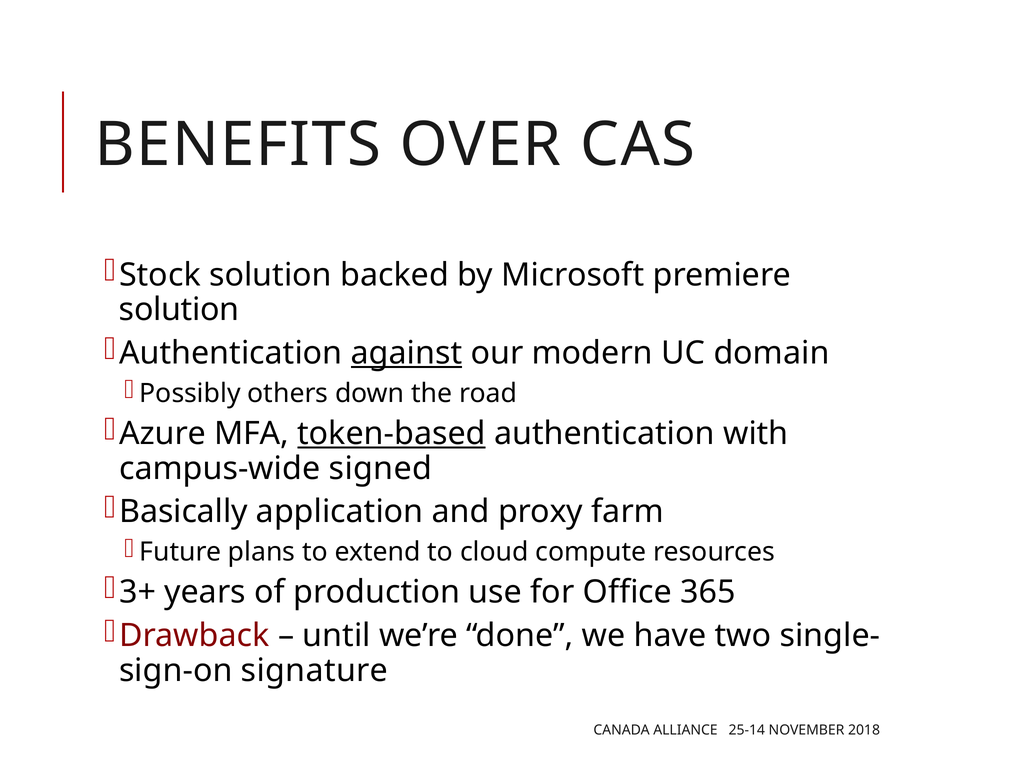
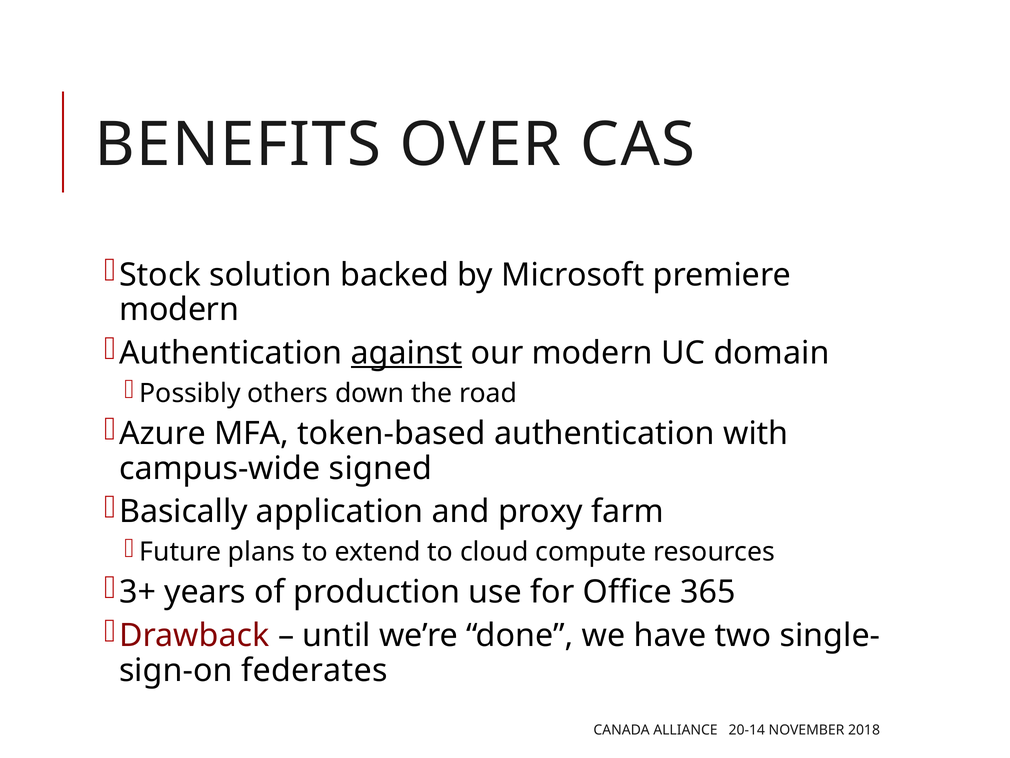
solution: solution -> modern (179, 310)
token-based underline: present -> none (391, 433)
signature: signature -> federates (314, 670)
25-14: 25-14 -> 20-14 (747, 730)
